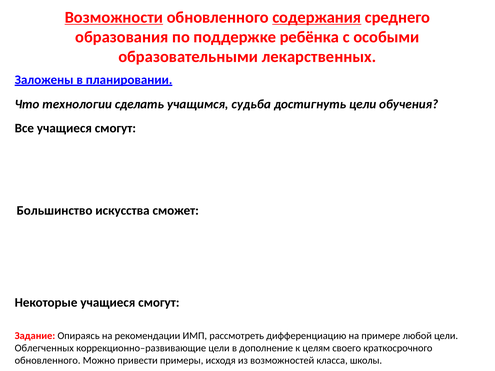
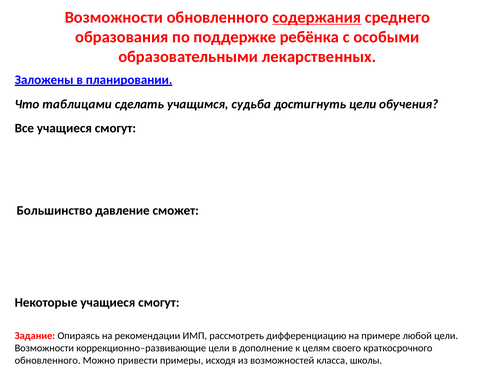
Возможности underline: present -> none (114, 17)
технологии: технологии -> таблицами (77, 104)
искусства: искусства -> давление (123, 211)
Облегченных: Облегченных -> Возможности (44, 348)
